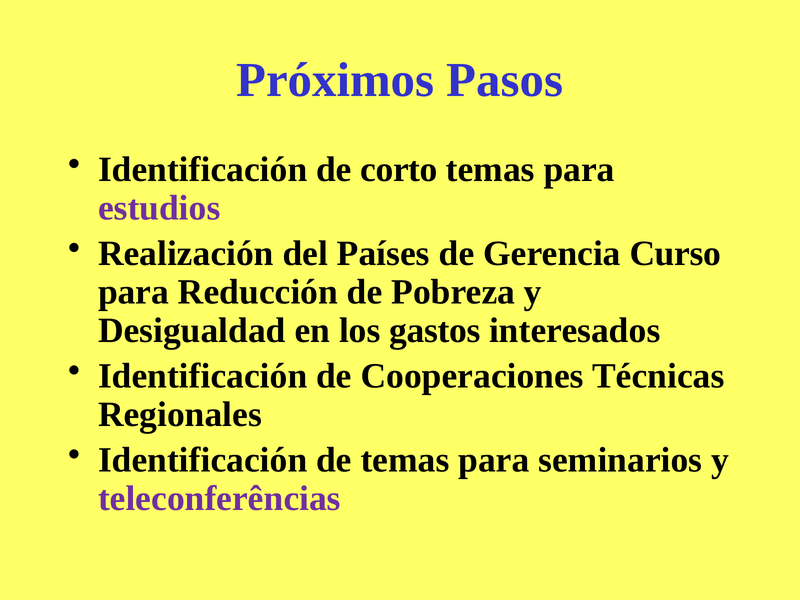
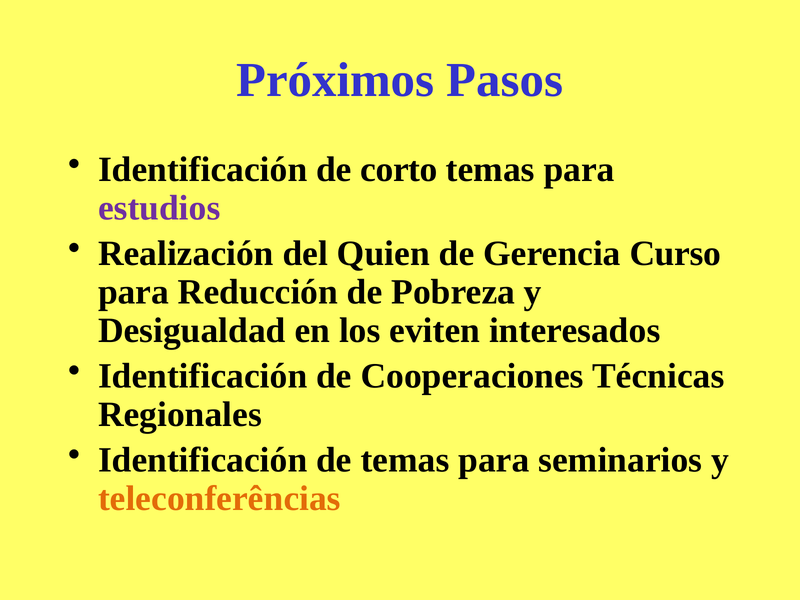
Países: Países -> Quien (383, 254)
gastos: gastos -> eviten (435, 331)
teleconferências colour: purple -> orange (219, 498)
